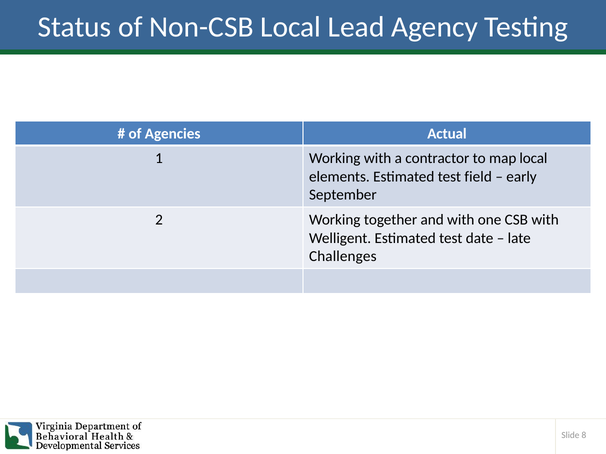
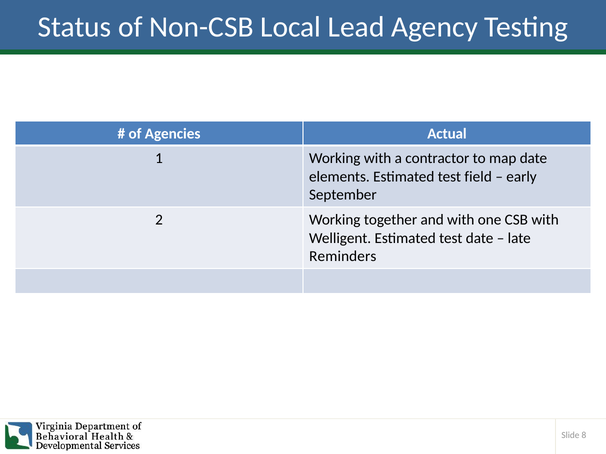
map local: local -> date (533, 158)
Challenges: Challenges -> Reminders (343, 257)
